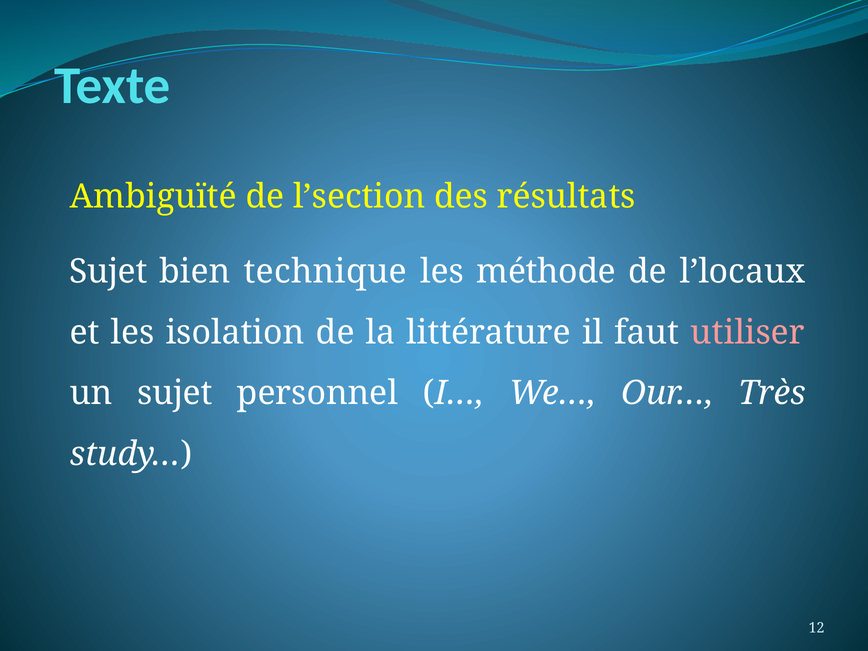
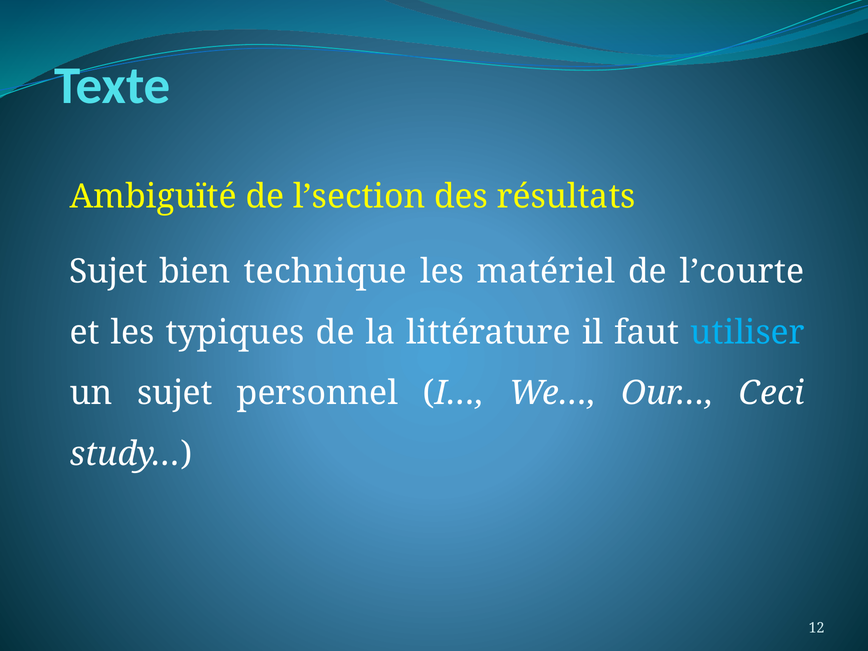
méthode: méthode -> matériel (546, 272)
l’locaux: l’locaux -> l’courte (742, 272)
isolation: isolation -> typiques (235, 332)
utiliser colour: pink -> light blue (748, 332)
Très: Très -> Ceci (772, 393)
